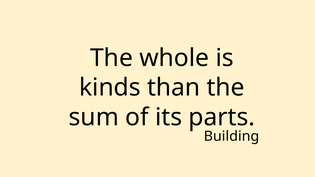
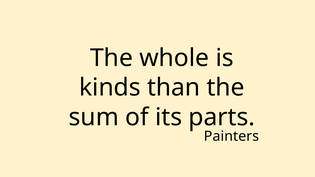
Building: Building -> Painters (232, 136)
